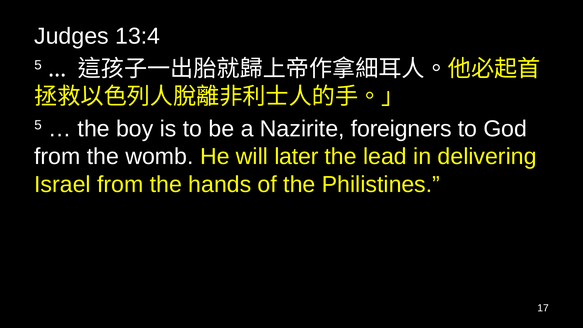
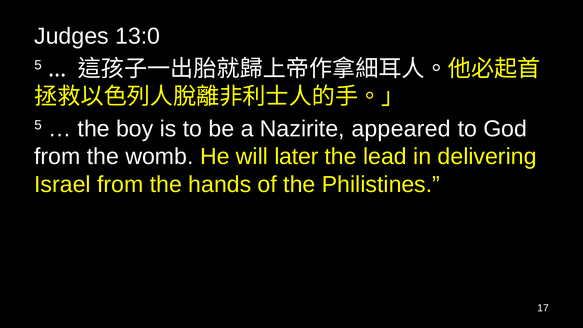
13:4: 13:4 -> 13:0 (138, 36)
foreigners: foreigners -> appeared (401, 129)
